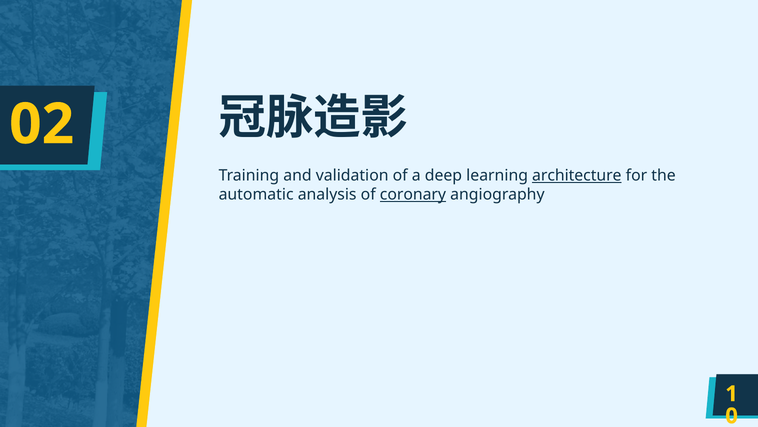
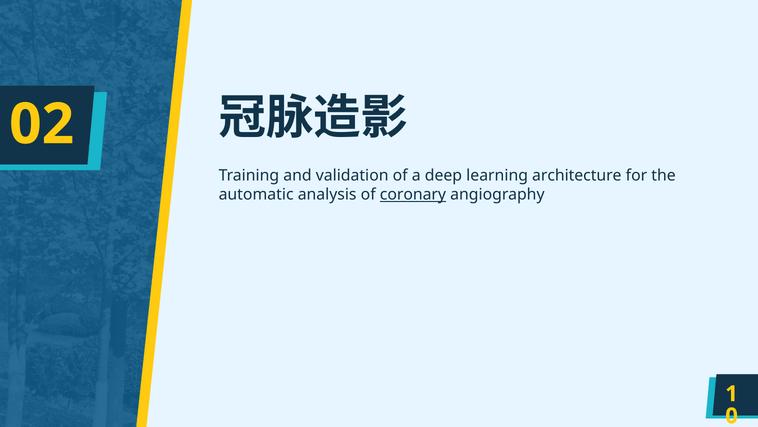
architecture underline: present -> none (577, 175)
